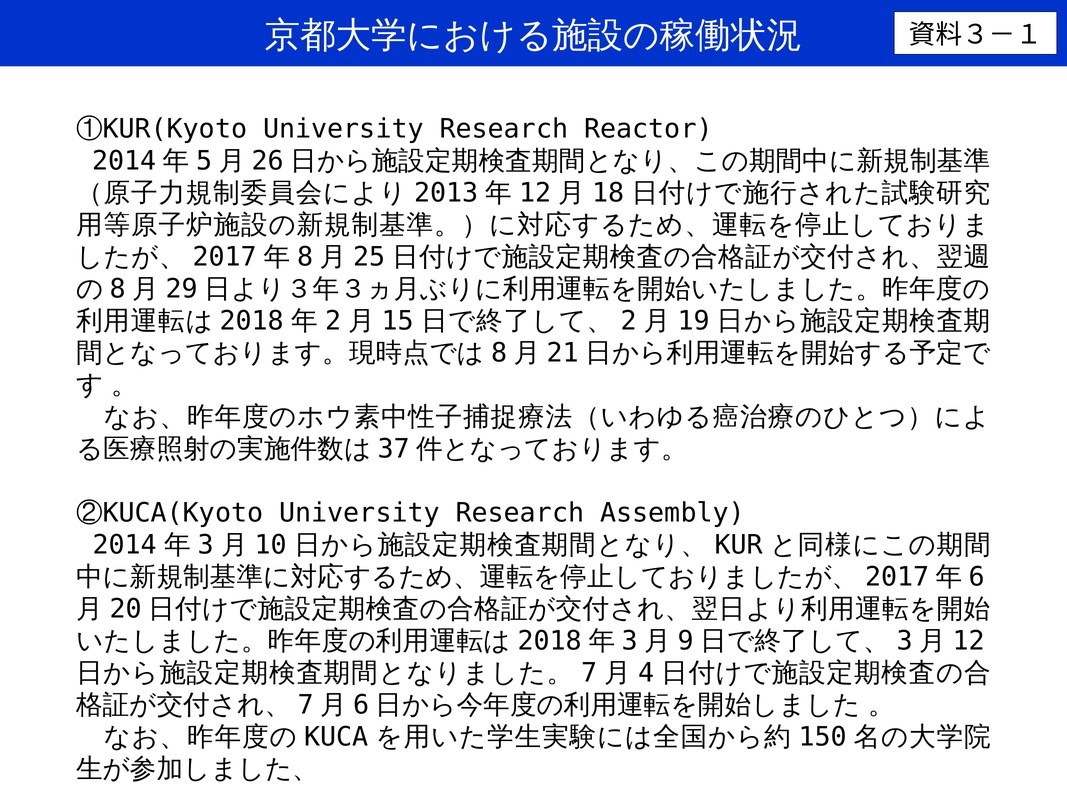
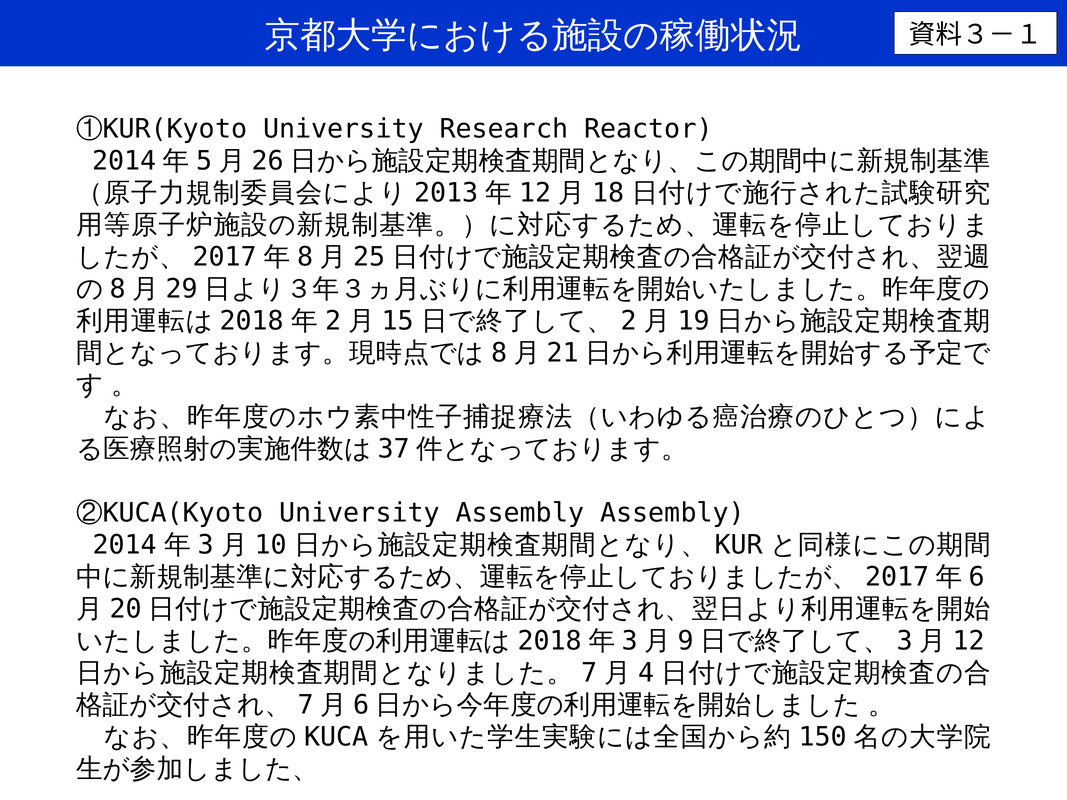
②KUCA(Kyoto University Research: Research -> Assembly (520, 513)
